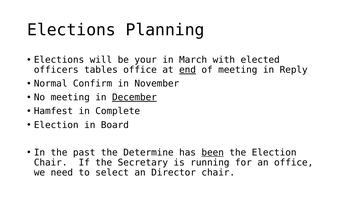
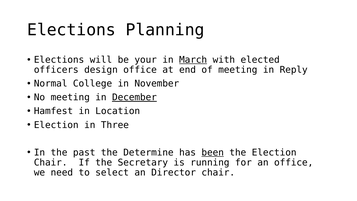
March underline: none -> present (193, 60)
tables: tables -> design (101, 70)
end underline: present -> none (188, 70)
Confirm: Confirm -> College (93, 84)
Complete: Complete -> Location (118, 111)
Board: Board -> Three (115, 125)
